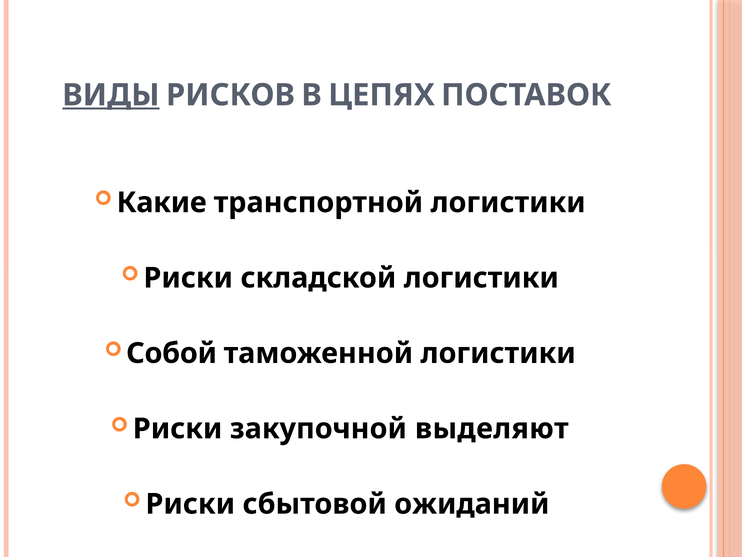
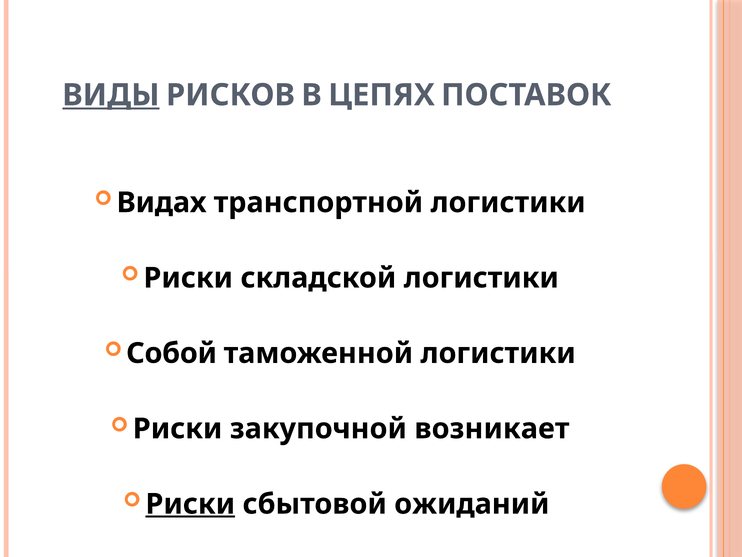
Какие: Какие -> Видах (162, 202)
выделяют: выделяют -> возникает (492, 428)
Риски underline: none -> present (190, 504)
